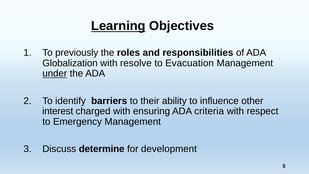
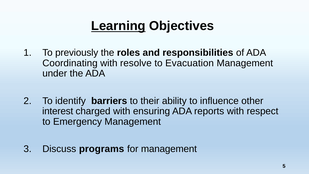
Globalization: Globalization -> Coordinating (70, 63)
under underline: present -> none (55, 73)
criteria: criteria -> reports (209, 111)
determine: determine -> programs (102, 149)
for development: development -> management (169, 149)
